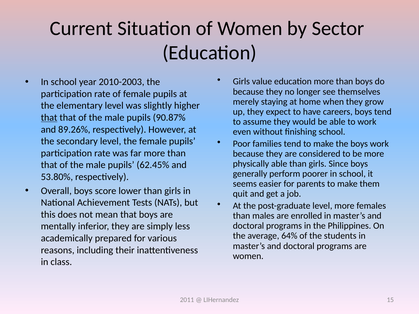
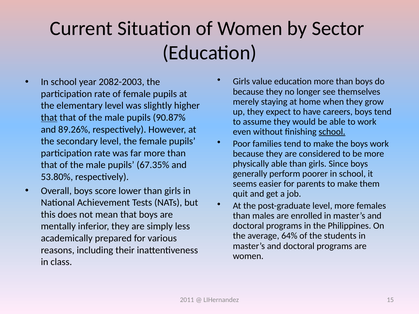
2010-2003: 2010-2003 -> 2082-2003 (122, 82)
school underline: none -> present (332, 132)
62.45%: 62.45% -> 67.35% (153, 165)
